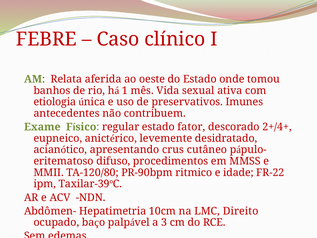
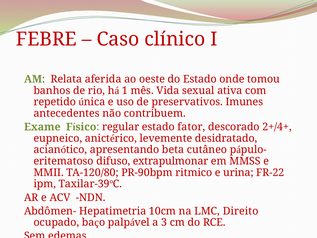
etiologia: etiologia -> repetido (55, 102)
crus: crus -> beta (173, 150)
procedimentos: procedimentos -> extrapulmonar (171, 161)
idade: idade -> urina (238, 172)
